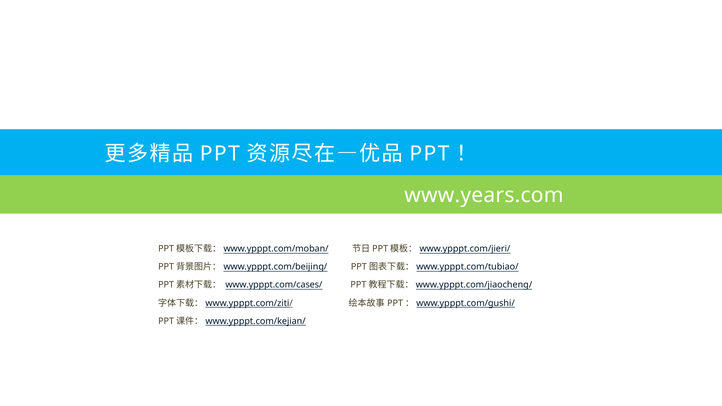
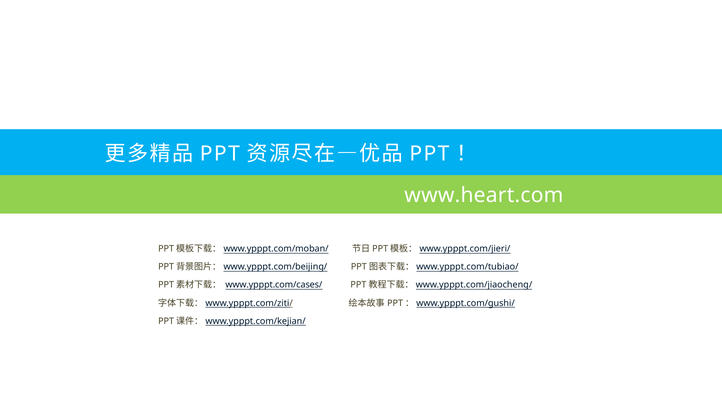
www.years.com: www.years.com -> www.heart.com (484, 196)
